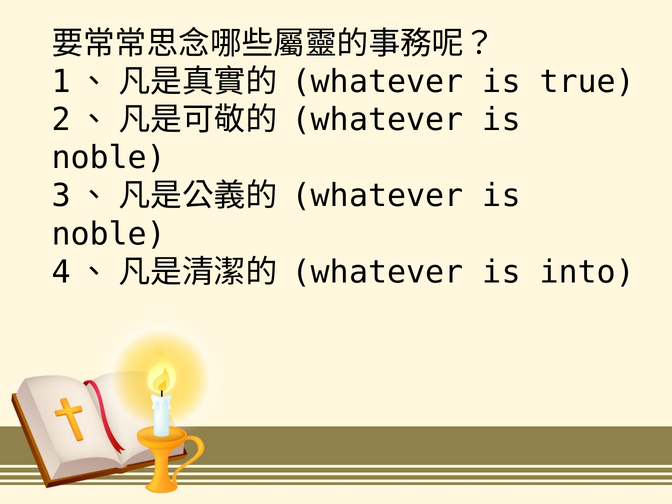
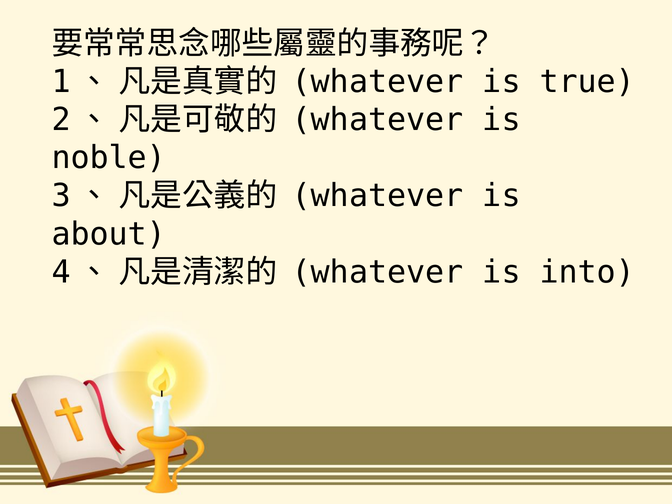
noble: noble -> about (109, 234)
